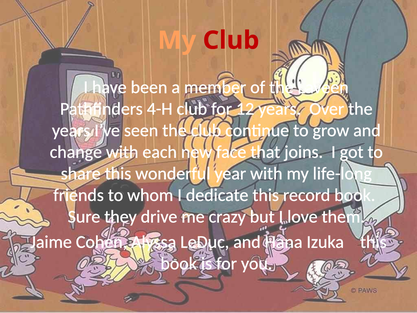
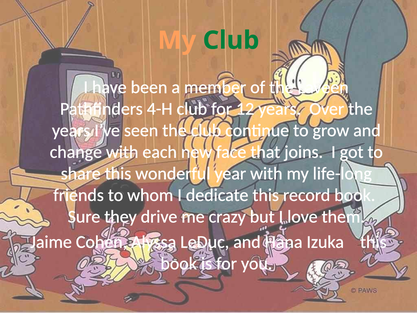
Club colour: red -> green (231, 40)
